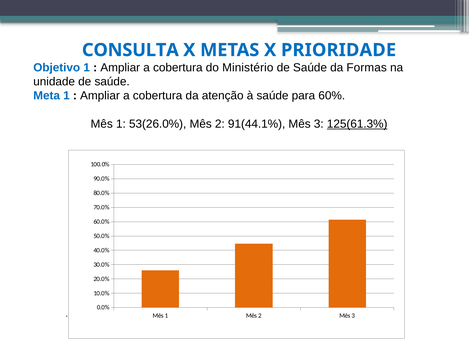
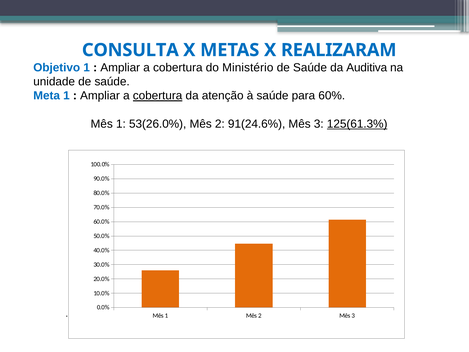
PRIORIDADE: PRIORIDADE -> REALIZARAM (339, 50)
Formas: Formas -> Auditiva (367, 68)
cobertura underline: none -> present (158, 96)
91(44.1%: 91(44.1% -> 91(24.6% (257, 124)
